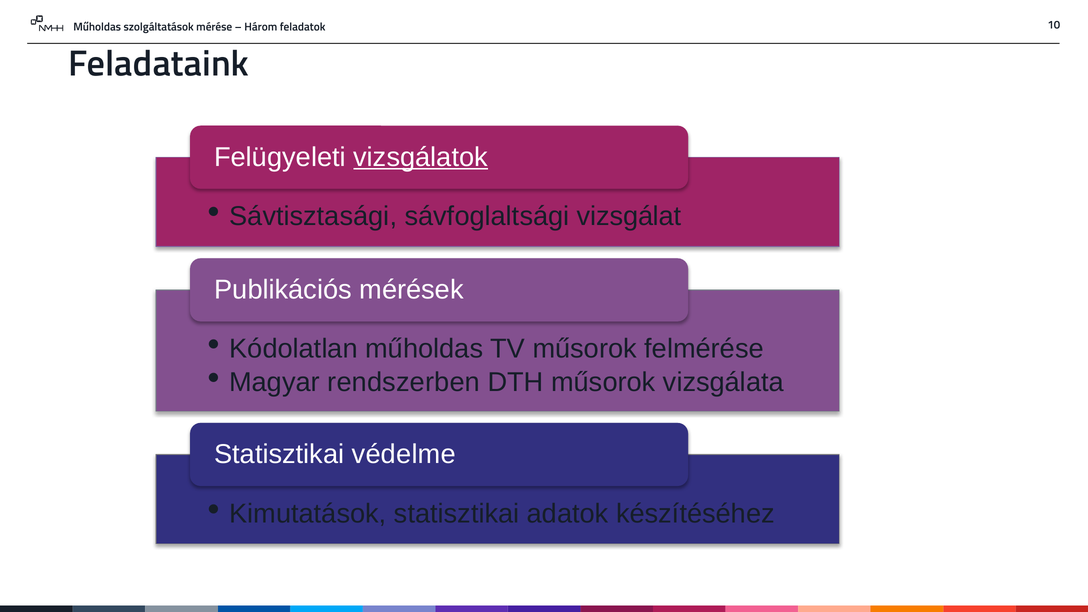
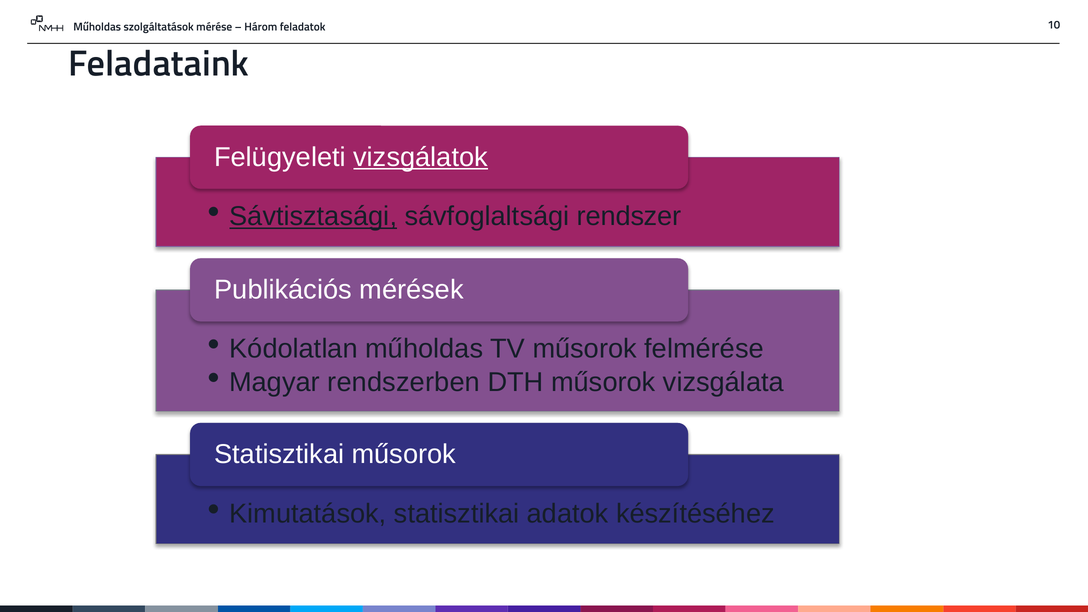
Sávtisztasági underline: none -> present (313, 216)
vizsgálat: vizsgálat -> rendszer (629, 216)
Statisztikai védelme: védelme -> műsorok (404, 454)
